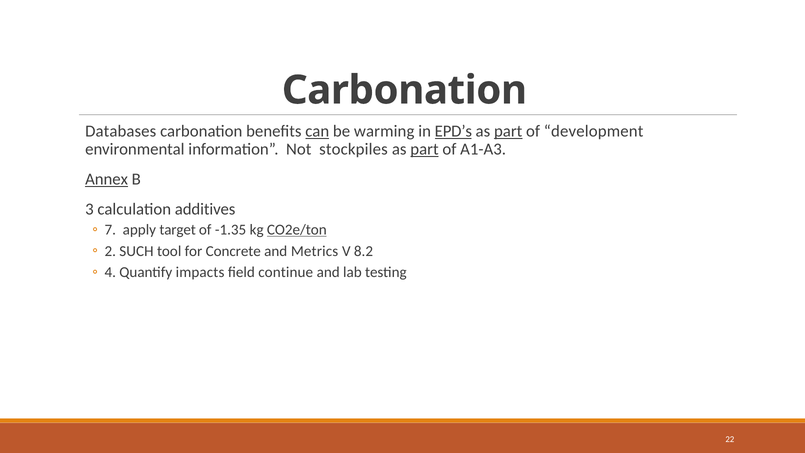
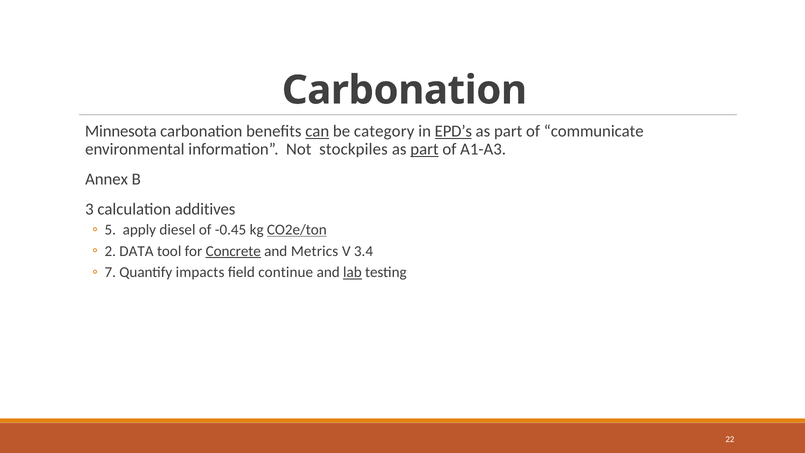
Databases: Databases -> Minnesota (121, 131)
warming: warming -> category (384, 131)
part underline: present -> none (508, 131)
development: development -> communicate (594, 131)
Annex underline: present -> none (107, 179)
7: 7 -> 5 (110, 230)
target: target -> diesel (177, 230)
-1.35: -1.35 -> -0.45 (231, 230)
SUCH: SUCH -> DATA (136, 251)
Concrete underline: none -> present (233, 251)
8.2: 8.2 -> 3.4 (364, 251)
4: 4 -> 7 (110, 272)
lab underline: none -> present (352, 272)
